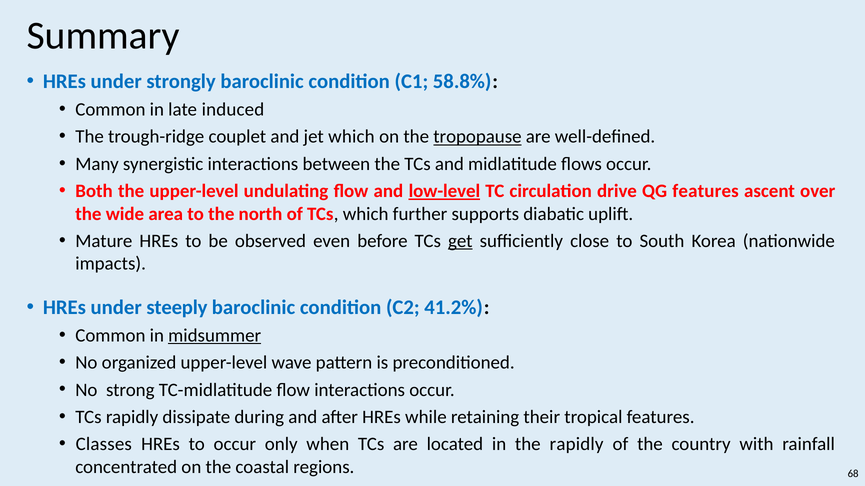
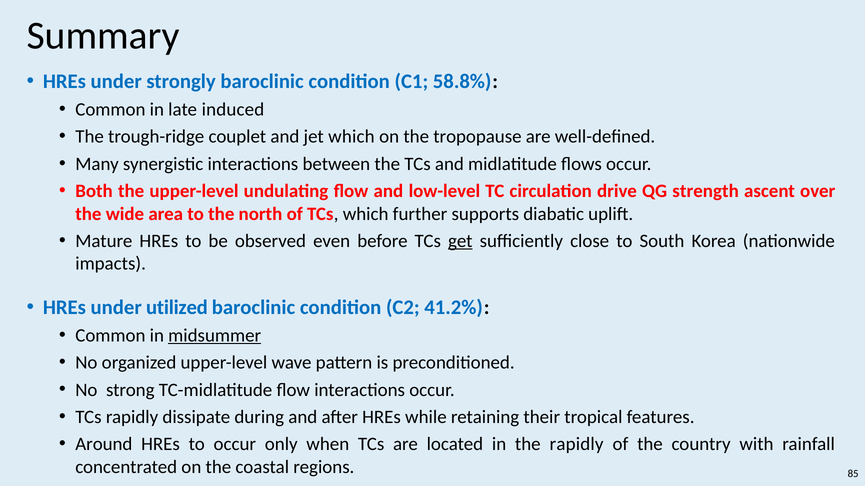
tropopause underline: present -> none (477, 137)
low-level underline: present -> none (444, 191)
QG features: features -> strength (706, 191)
steeply: steeply -> utilized (177, 308)
Classes: Classes -> Around (104, 445)
68: 68 -> 85 (853, 474)
